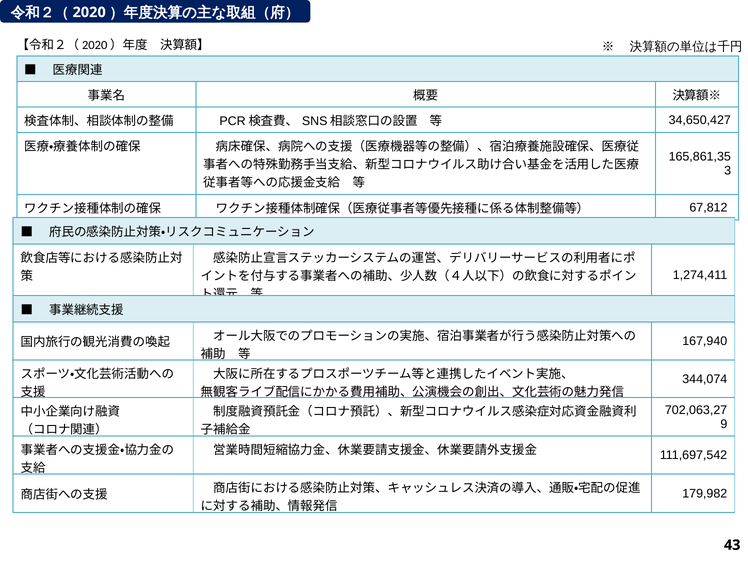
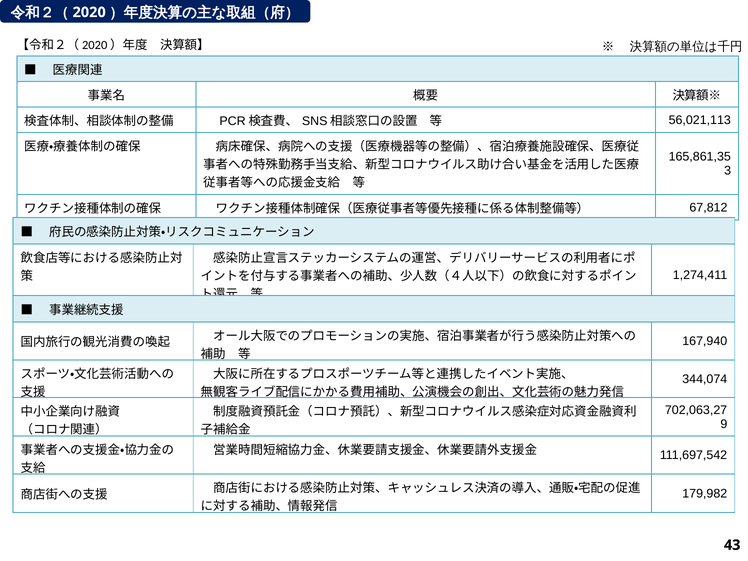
34,650,427: 34,650,427 -> 56,021,113 (700, 120)
